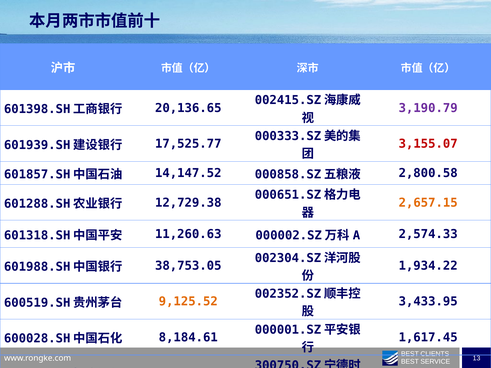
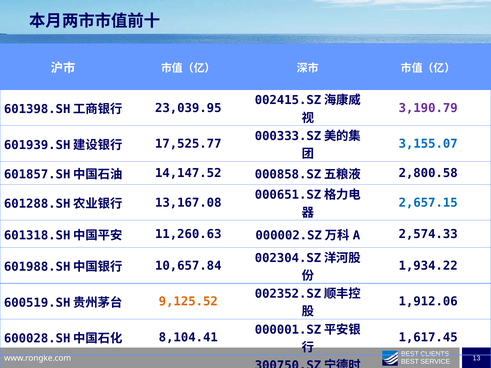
20,136.65: 20,136.65 -> 23,039.95 (188, 108)
3,155.07 colour: red -> blue (428, 144)
2,657.15 colour: orange -> blue (428, 203)
12,729.38: 12,729.38 -> 13,167.08 (188, 203)
38,753.05: 38,753.05 -> 10,657.84 (188, 266)
3,433.95: 3,433.95 -> 1,912.06 (428, 302)
8,184.61: 8,184.61 -> 8,104.41 (188, 338)
